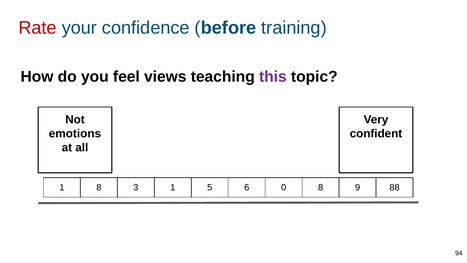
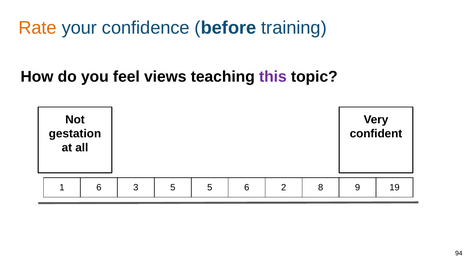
Rate colour: red -> orange (38, 28)
emotions: emotions -> gestation (75, 133)
1 8: 8 -> 6 (99, 187)
3 1: 1 -> 5 (173, 187)
0: 0 -> 2 (284, 187)
88: 88 -> 19 (395, 187)
